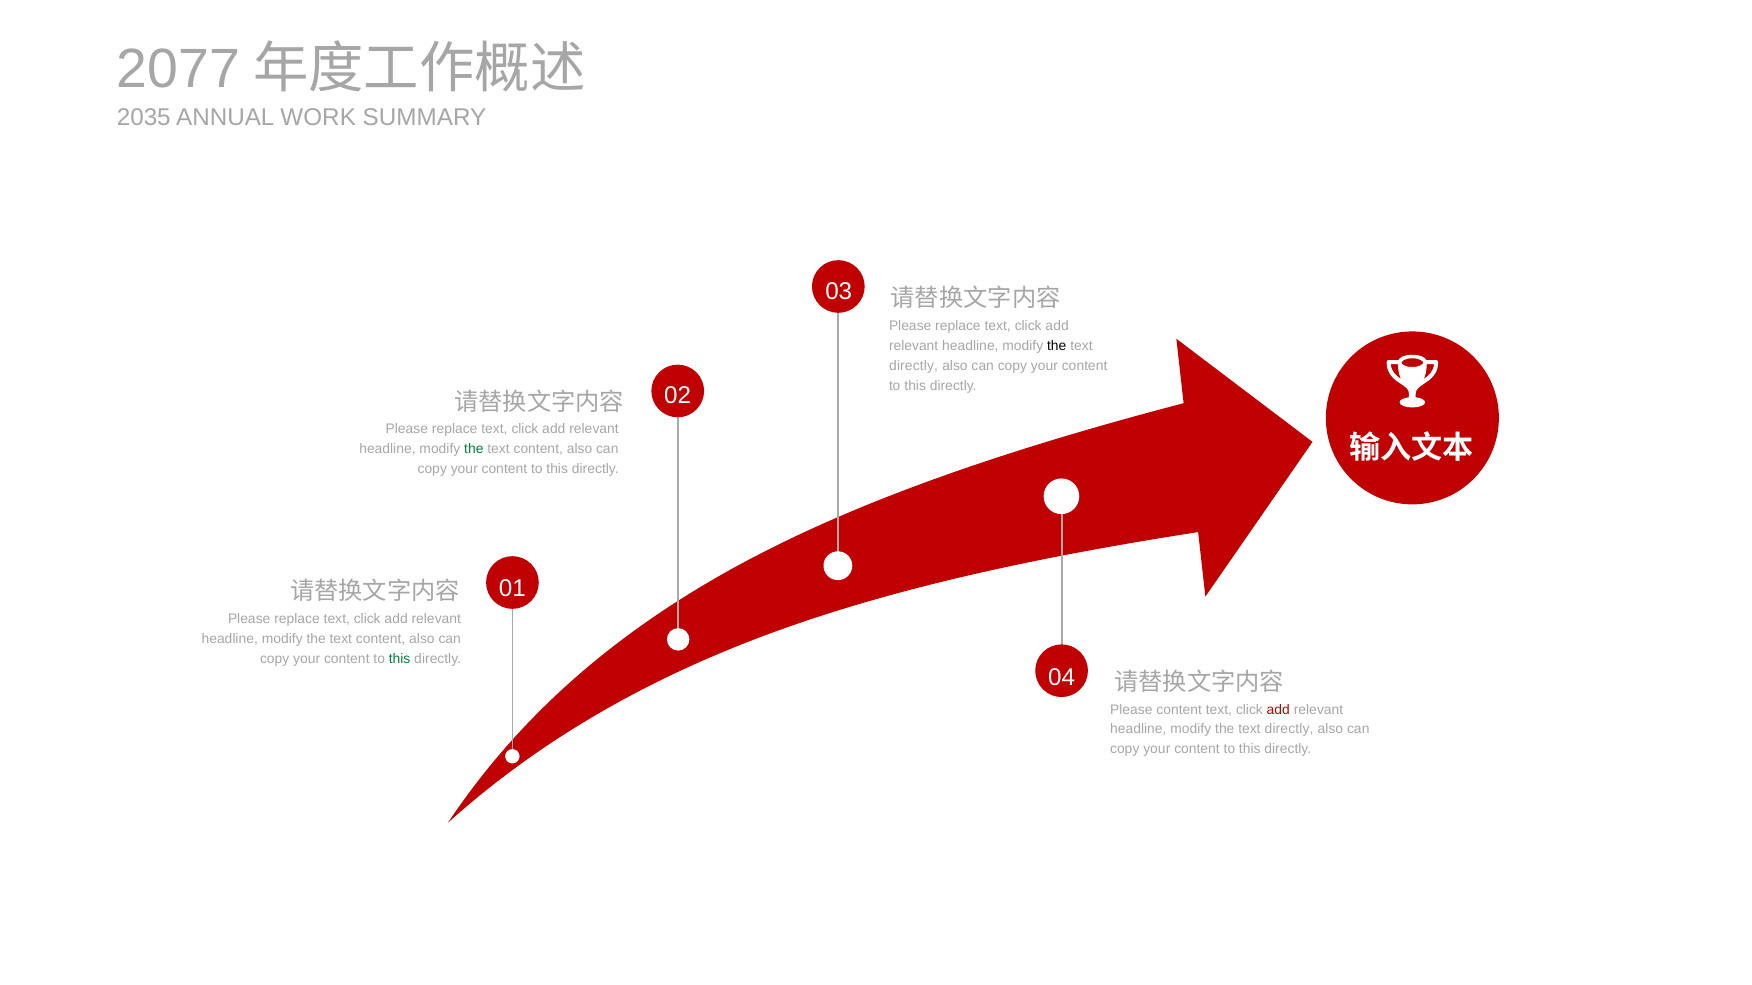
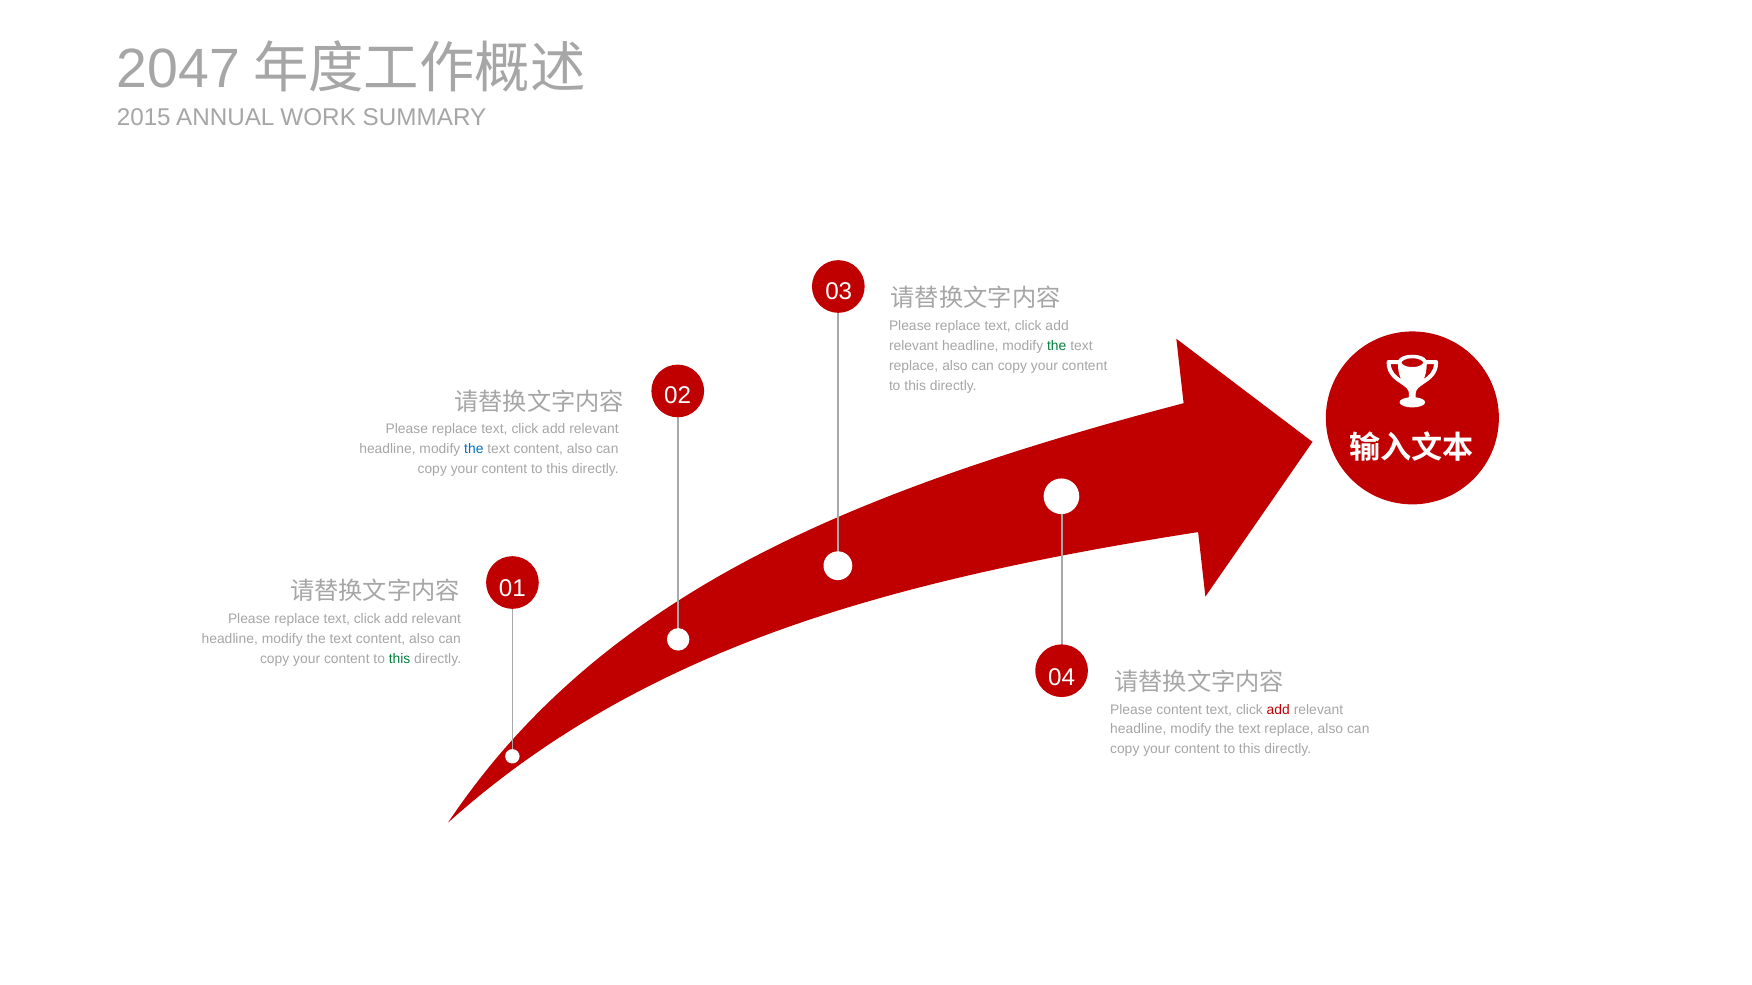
2077: 2077 -> 2047 (178, 69)
2035: 2035 -> 2015 (144, 118)
the colour: black -> green (1057, 346)
directly: directly -> replace (914, 366)
the colour: green -> blue (474, 449)
directly: directly -> replace (1289, 730)
